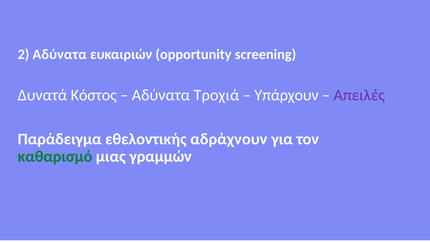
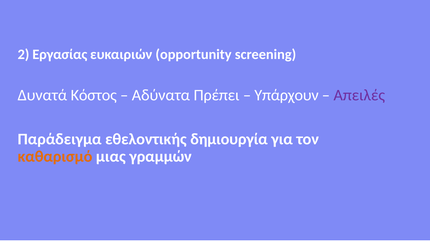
2 Αδύνατα: Αδύνατα -> Εργασίας (60, 54)
Τροχιά: Τροχιά -> Πρέπει (217, 95)
αδράχνουν: αδράχνουν -> δημιουργία (229, 139)
καθαρισμό colour: green -> orange (55, 156)
